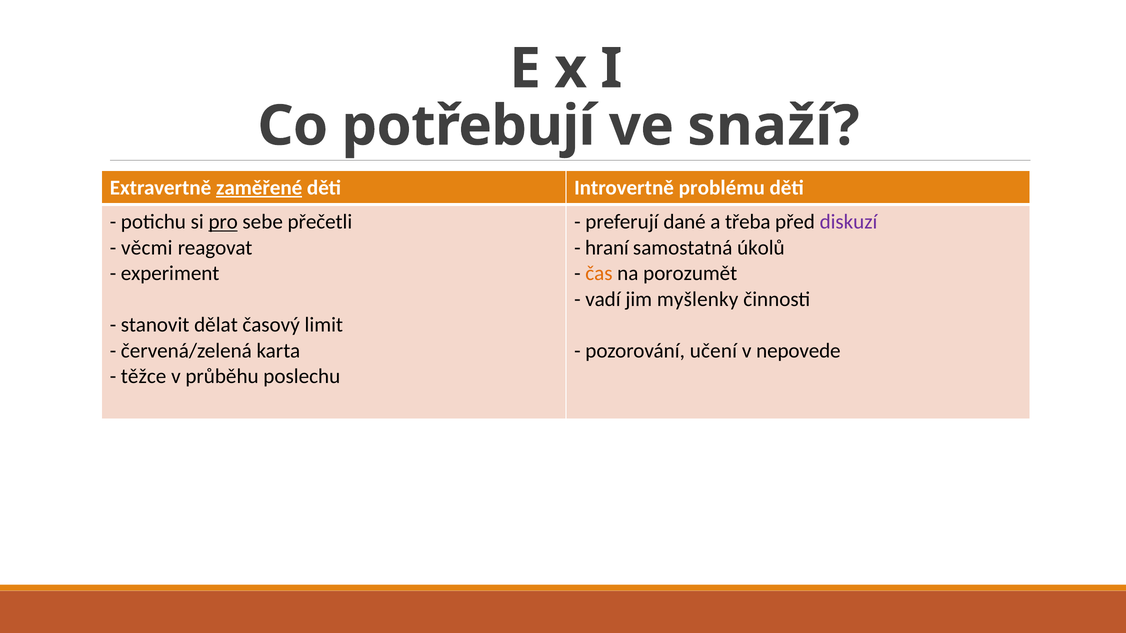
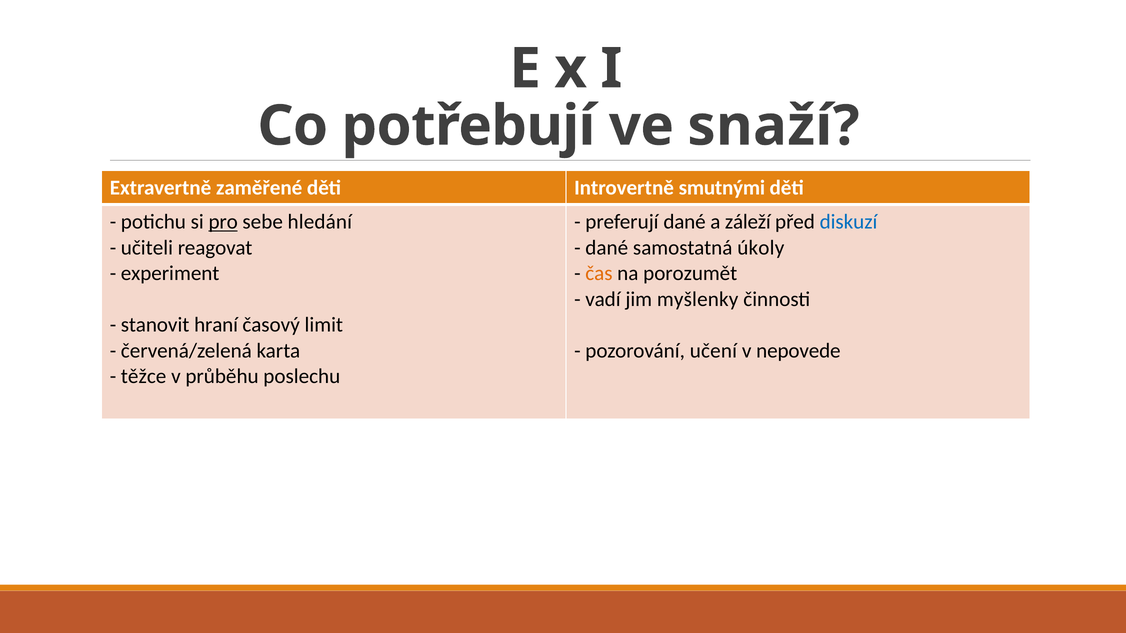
zaměřené underline: present -> none (259, 188)
problému: problému -> smutnými (722, 188)
přečetli: přečetli -> hledání (320, 222)
třeba: třeba -> záleží (748, 222)
diskuzí colour: purple -> blue (849, 222)
věcmi: věcmi -> učiteli (147, 248)
hraní: hraní -> dané (607, 248)
úkolů: úkolů -> úkoly (761, 248)
dělat: dělat -> hraní (216, 325)
